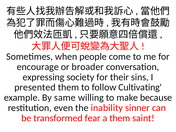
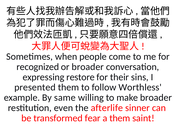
encourage: encourage -> recognized (38, 67)
society: society -> restore (81, 77)
Cultivating: Cultivating -> Worthless (140, 87)
make because: because -> broader (156, 98)
inability: inability -> afterlife (107, 108)
